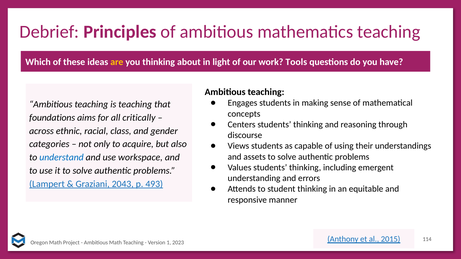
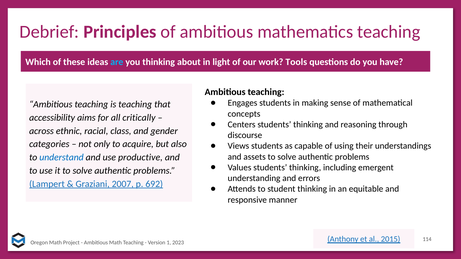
are colour: yellow -> light blue (117, 62)
foundations: foundations -> accessibility (52, 118)
workspace: workspace -> productive (140, 158)
2043: 2043 -> 2007 (123, 184)
493: 493 -> 692 (154, 184)
